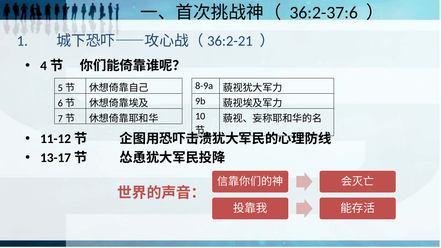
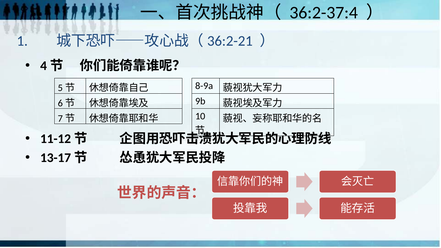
36:2-37:6: 36:2-37:6 -> 36:2-37:4 (324, 13)
